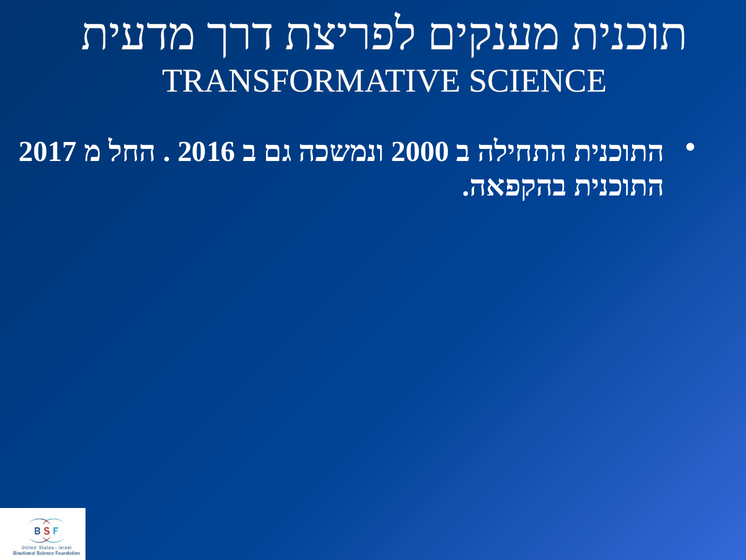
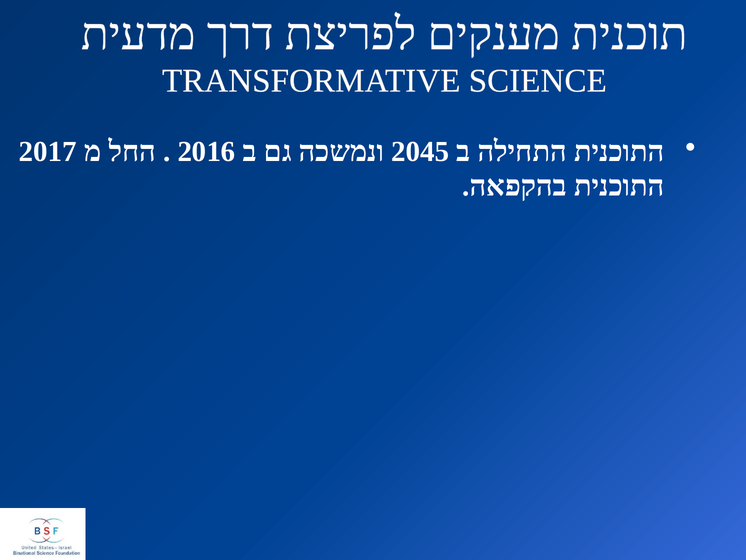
2000: 2000 -> 2045 (420, 151)
